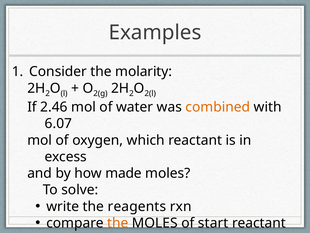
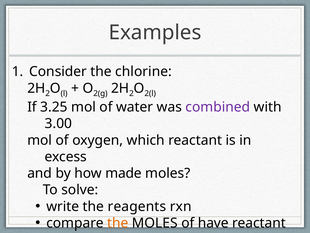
molarity: molarity -> chlorine (144, 71)
2.46: 2.46 -> 3.25 (54, 107)
combined colour: orange -> purple (218, 107)
6.07: 6.07 -> 3.00 (58, 123)
start: start -> have (213, 223)
